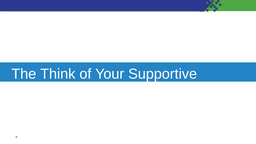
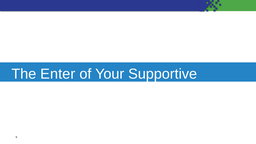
Think: Think -> Enter (58, 74)
